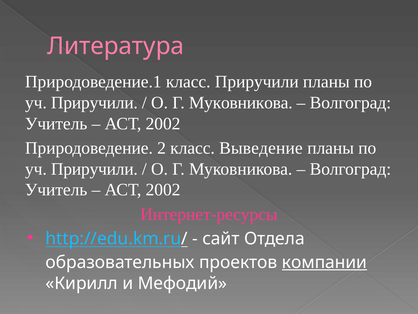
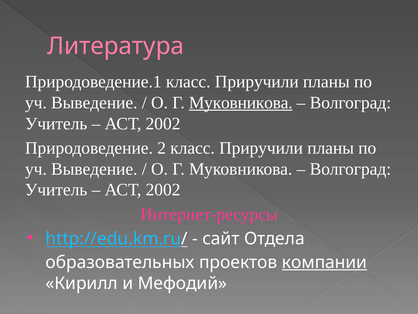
Приручили: Приручили -> Выведение (94, 102)
Муковникова underline: none -> present (241, 102)
2 класс Выведение: Выведение -> Приручили (261, 148)
Приручили: Приручили -> Выведение (94, 169)
